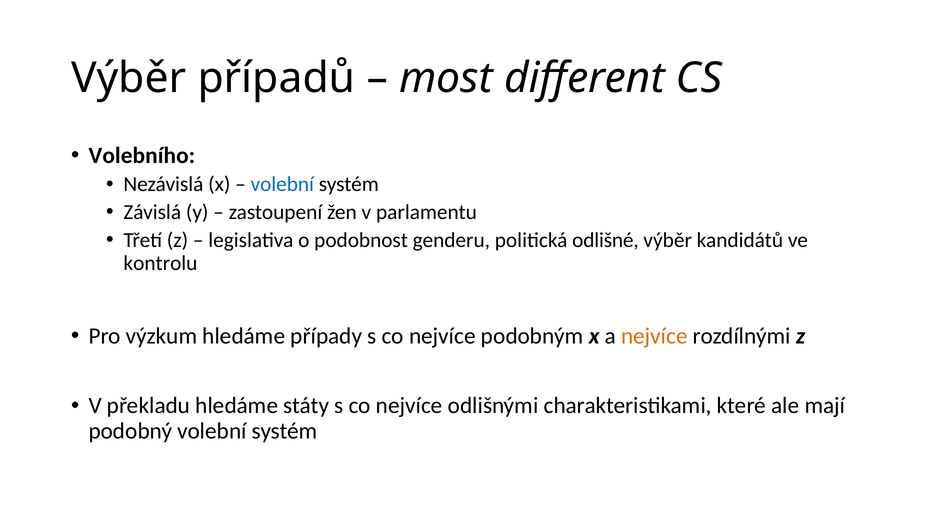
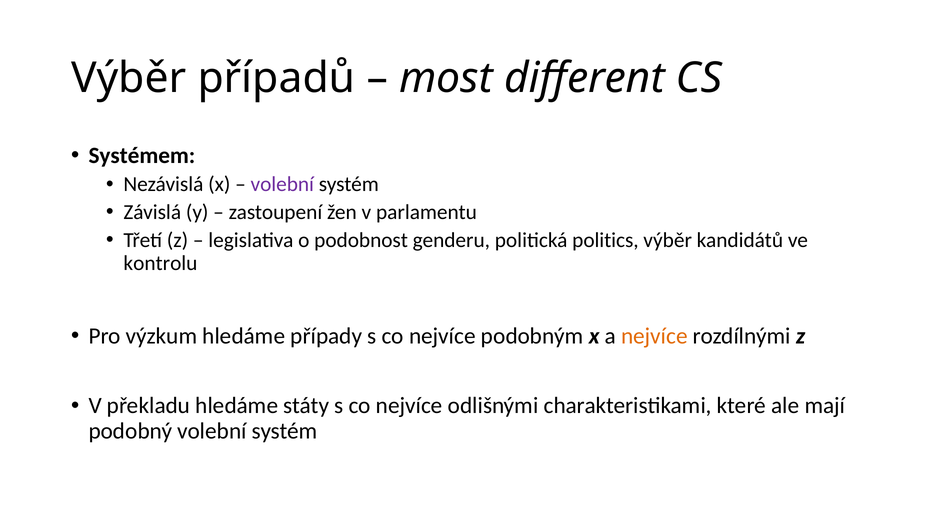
Volebního: Volebního -> Systémem (142, 155)
volební colour: blue -> purple (282, 184)
odlišné: odlišné -> politics (605, 240)
